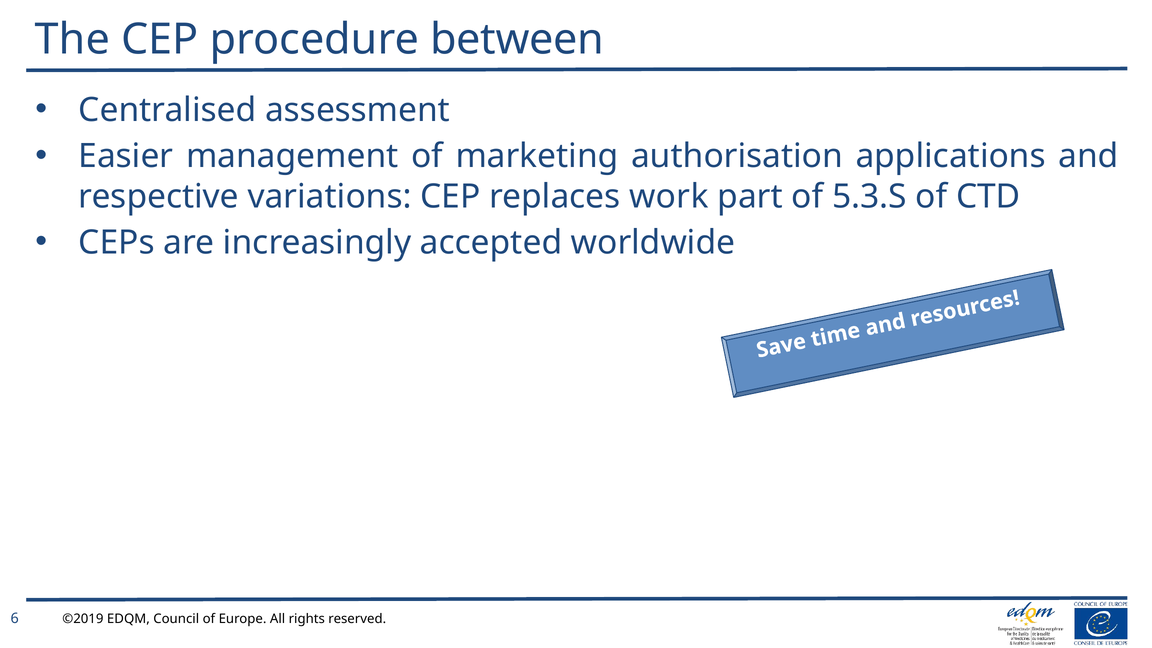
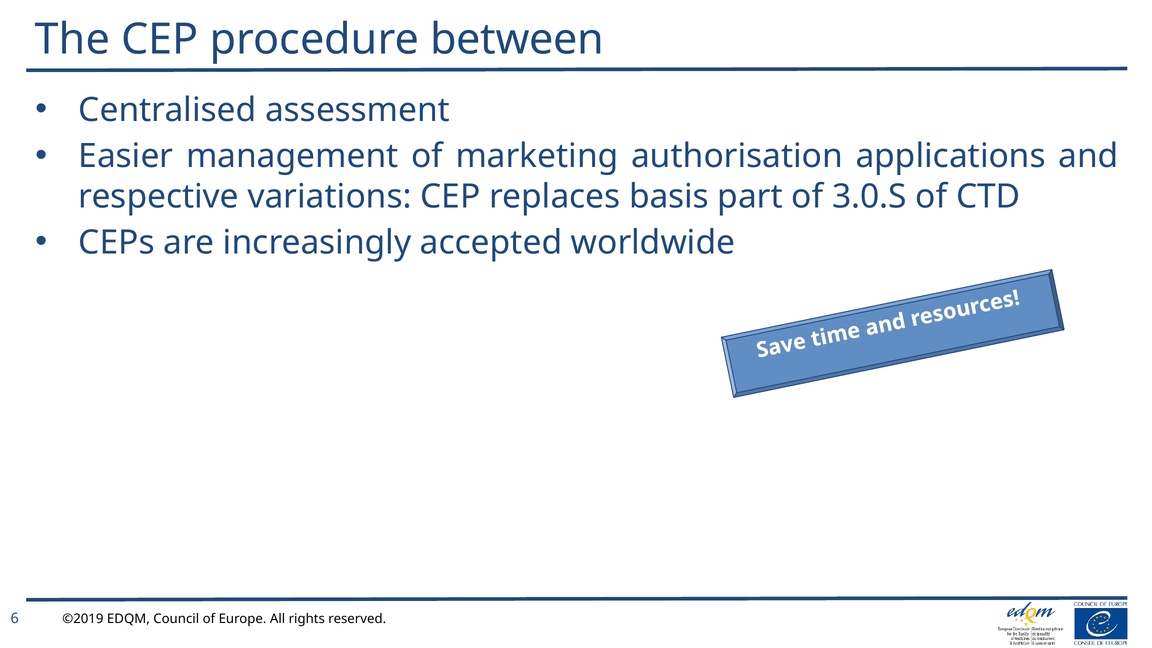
work: work -> basis (669, 197)
5.3.S: 5.3.S -> 3.0.S (869, 197)
